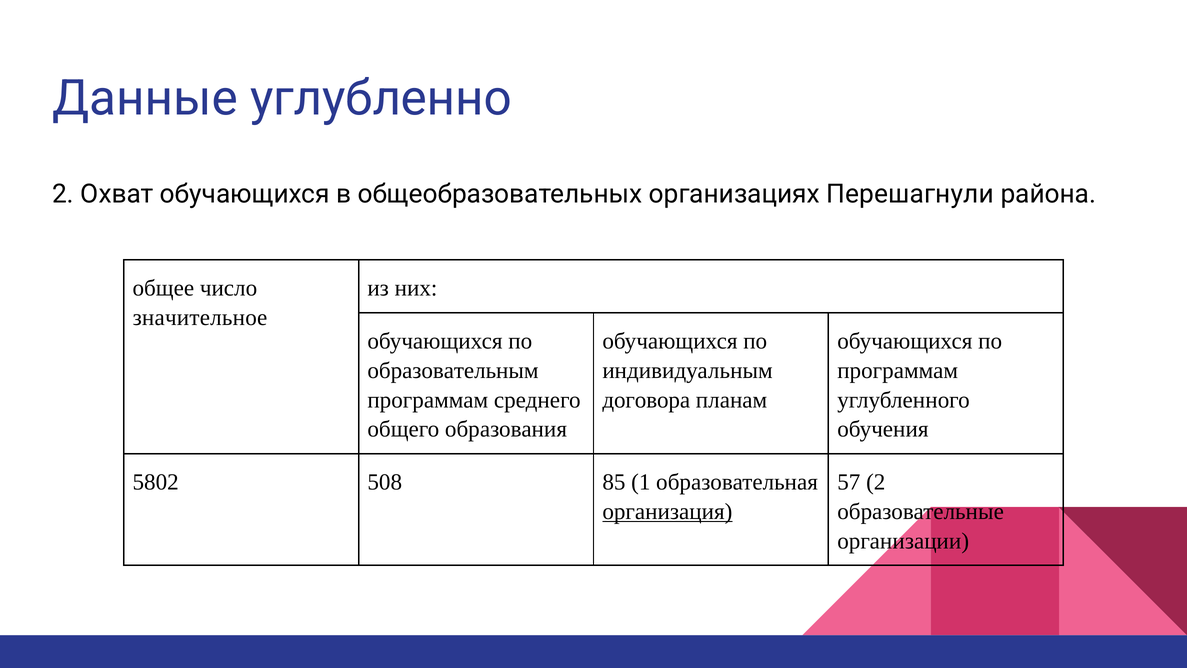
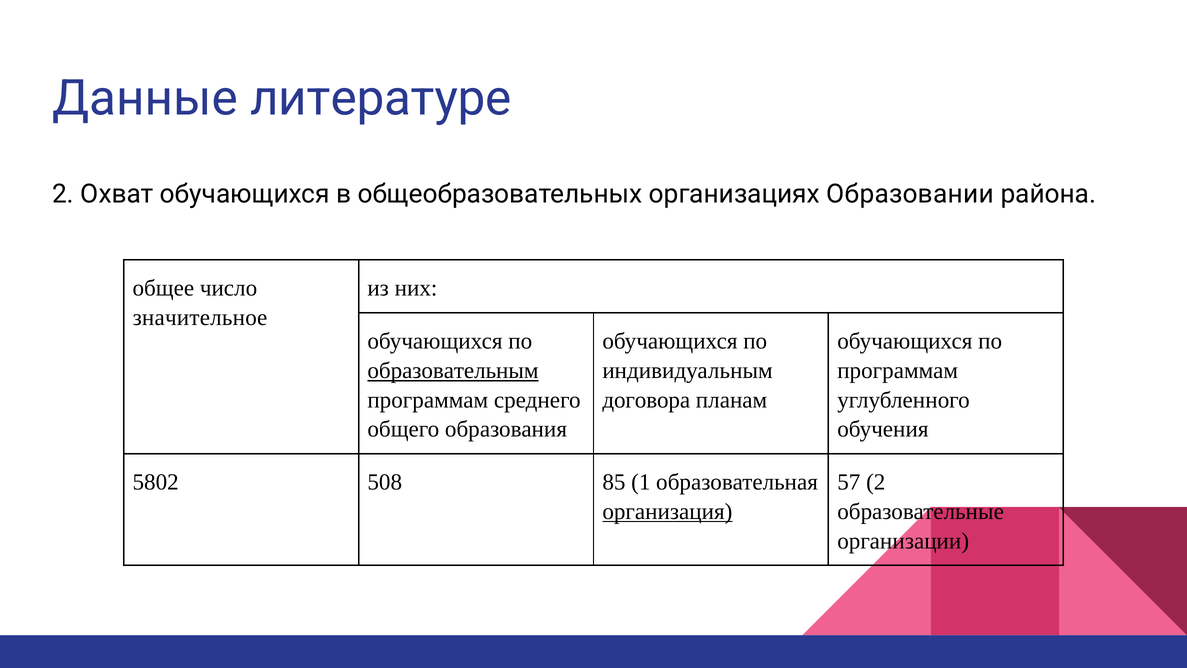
углубленно: углубленно -> литературе (381, 98)
Перешагнули: Перешагнули -> Образовании (910, 194)
образовательным underline: none -> present (453, 370)
